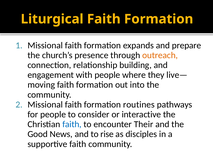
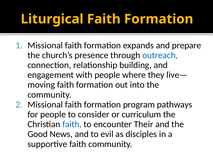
outreach colour: orange -> blue (160, 55)
routines: routines -> program (139, 105)
interactive: interactive -> curriculum (141, 115)
rise: rise -> evil (107, 135)
